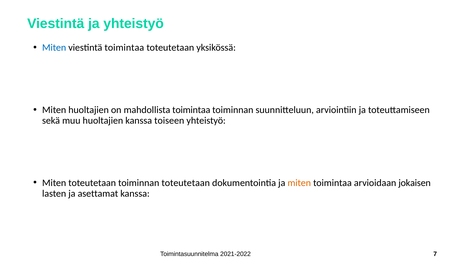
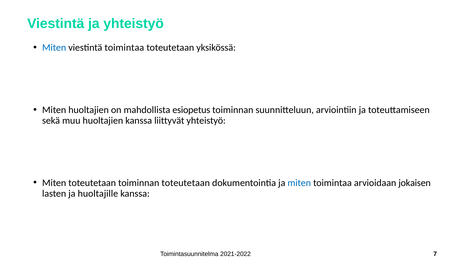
mahdollista toimintaa: toimintaa -> esiopetus (191, 110)
toiseen: toiseen -> liittyvät (169, 121)
miten colour: orange -> blue (299, 183)
asettamat: asettamat -> huoltajille (98, 194)
